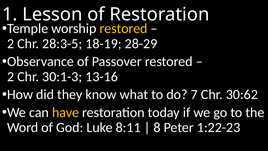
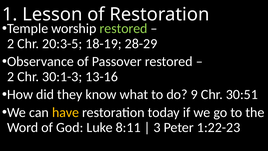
restored colour: yellow -> light green (124, 28)
28:3-5: 28:3-5 -> 20:3-5 (62, 44)
7: 7 -> 9 (194, 94)
30:62: 30:62 -> 30:51 (242, 94)
8: 8 -> 3 (157, 127)
